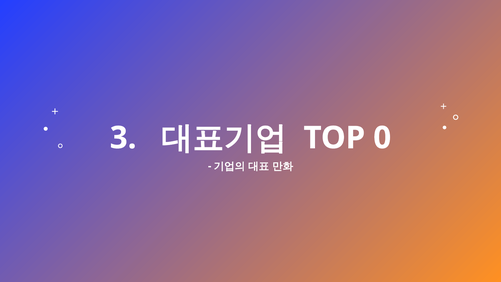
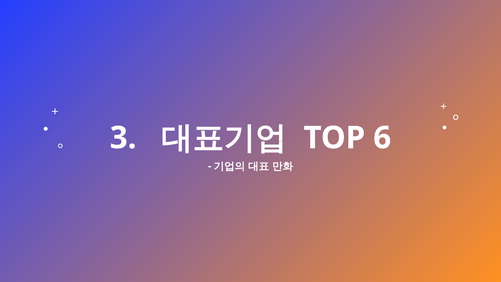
0: 0 -> 6 (382, 138)
